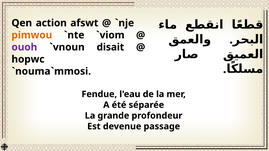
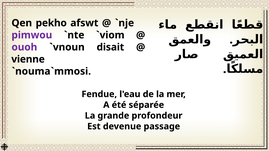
action: action -> pekho (51, 23)
pimwou colour: orange -> purple (32, 35)
hopwc: hopwc -> vienne (28, 59)
